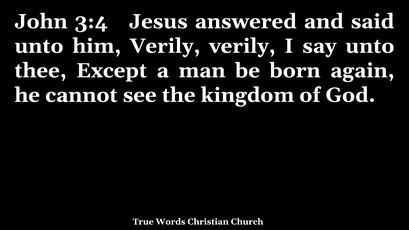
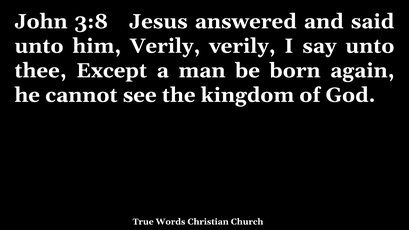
3:4: 3:4 -> 3:8 (91, 22)
